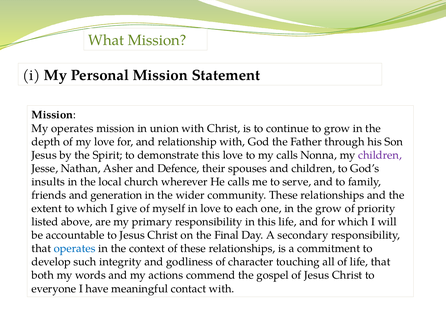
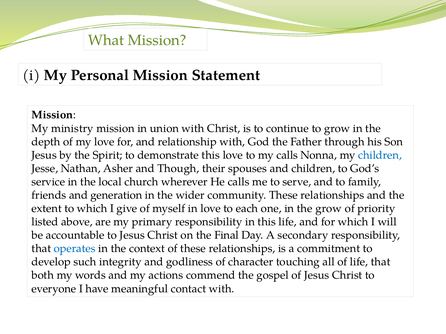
My operates: operates -> ministry (72, 129)
children colour: purple -> blue (380, 155)
Defence: Defence -> Though (178, 169)
insults: insults -> service (48, 182)
